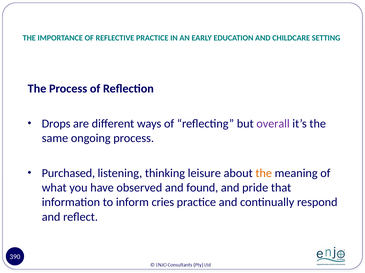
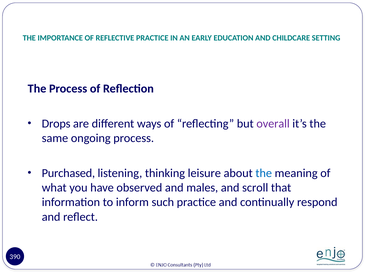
the colour: orange -> blue (264, 174)
found: found -> males (202, 188)
pride: pride -> scroll (255, 188)
cries: cries -> such (163, 203)
